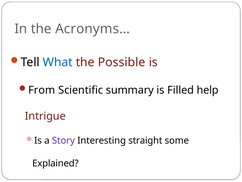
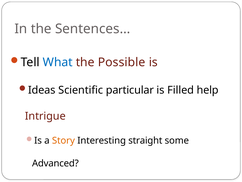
Acronyms…: Acronyms… -> Sentences… (93, 29)
From: From -> Ideas (42, 90)
summary: summary -> particular (130, 90)
Story colour: purple -> orange (63, 140)
Explained: Explained -> Advanced (55, 163)
